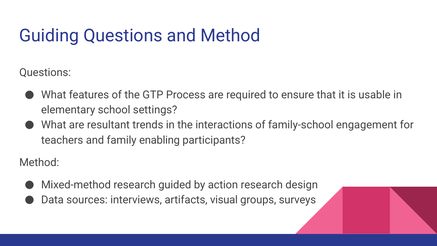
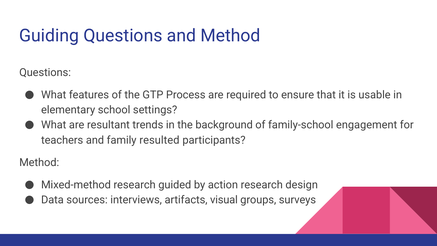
interactions: interactions -> background (224, 125)
enabling: enabling -> resulted (159, 140)
